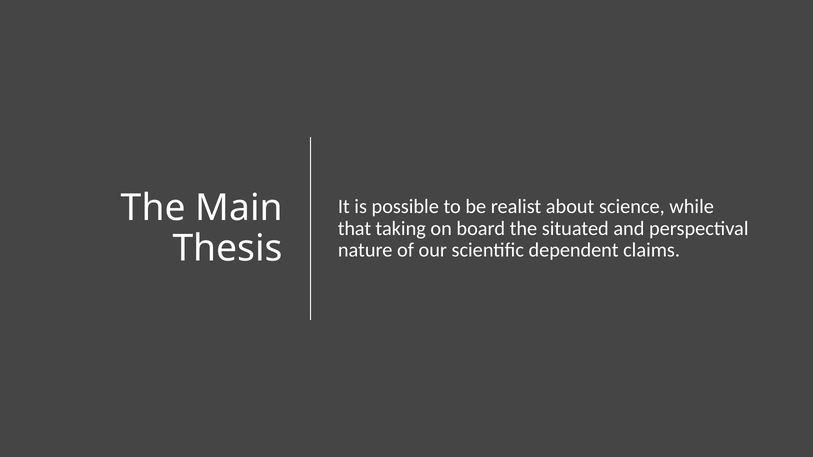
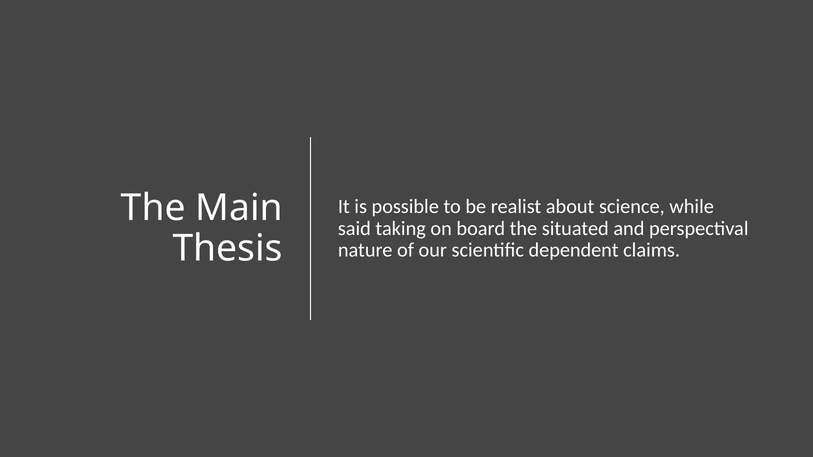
that: that -> said (354, 229)
